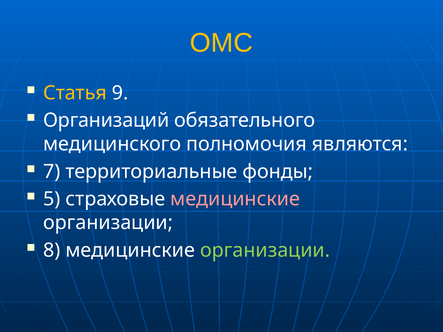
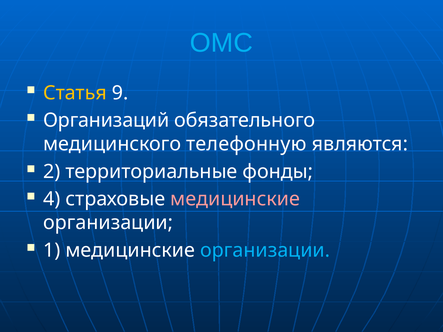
ОМС colour: yellow -> light blue (221, 43)
полномочия: полномочия -> телефонную (246, 144)
7: 7 -> 2 (52, 172)
5: 5 -> 4 (52, 199)
8: 8 -> 1 (52, 250)
организации colour: light green -> light blue (265, 250)
